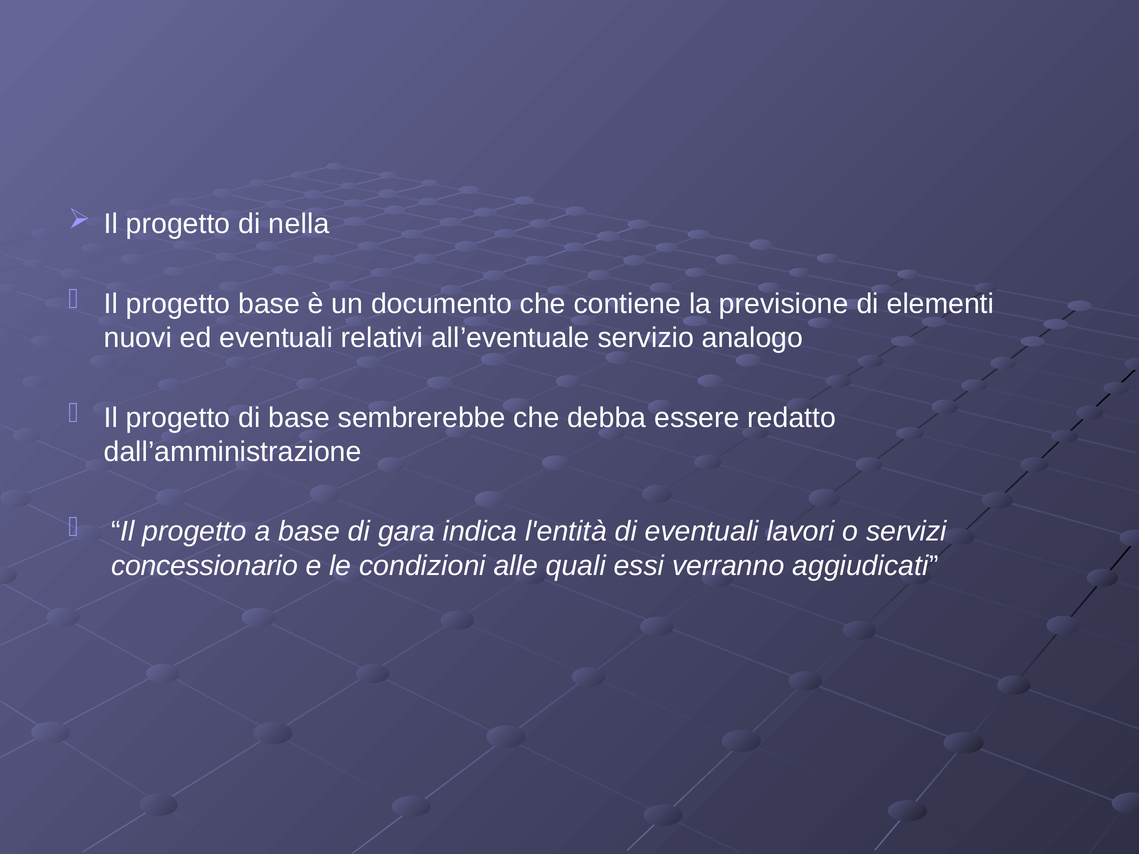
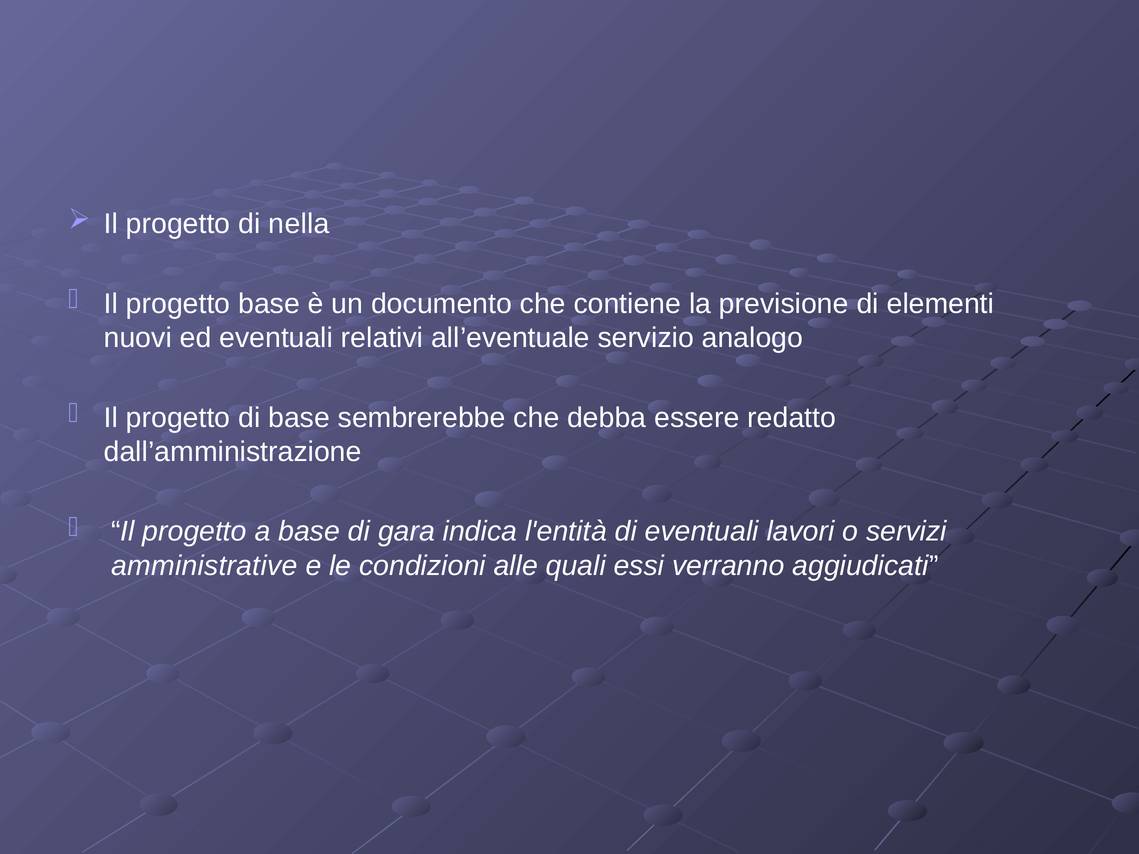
concessionario: concessionario -> amministrative (204, 566)
